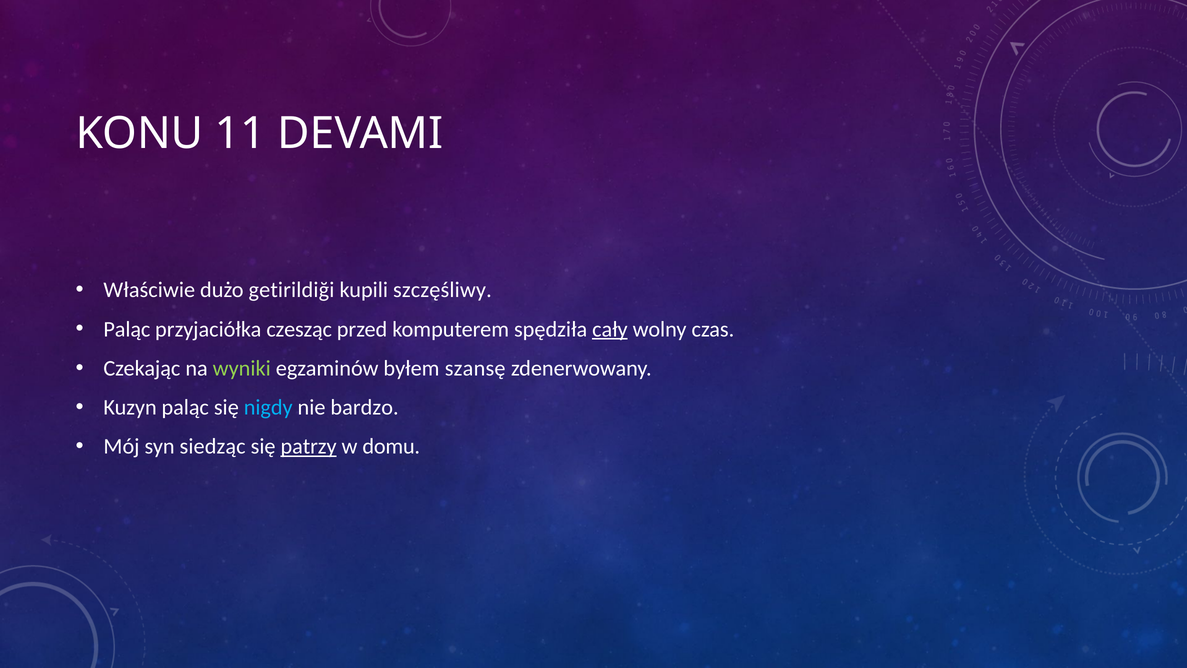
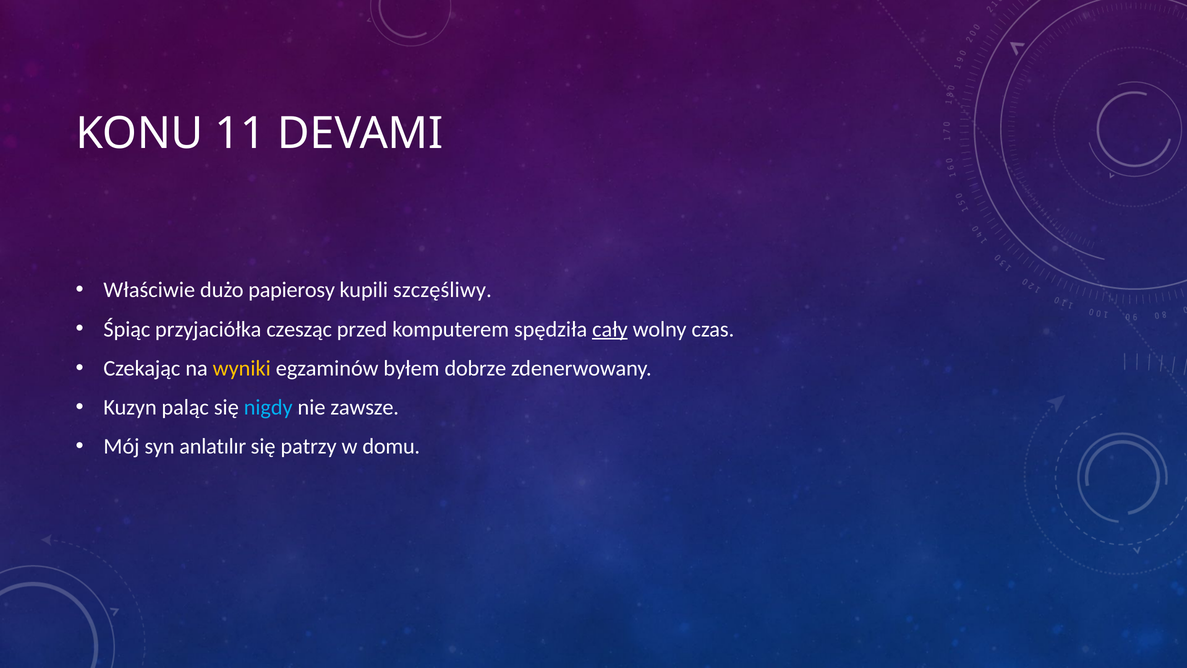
getirildiği: getirildiği -> papierosy (292, 290)
Paląc: Paląc -> Śpiąc (127, 329)
wyniki colour: light green -> yellow (242, 368)
szansę: szansę -> dobrze (475, 368)
bardzo: bardzo -> zawsze (365, 407)
siedząc: siedząc -> anlatılır (213, 446)
patrzy underline: present -> none (309, 446)
